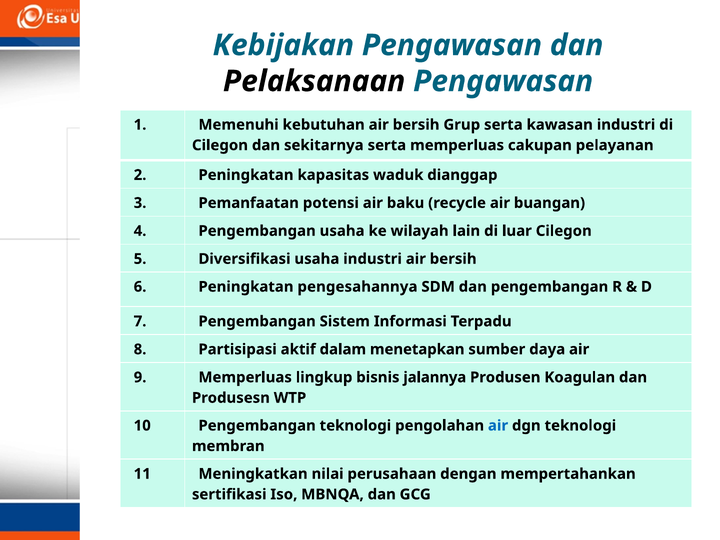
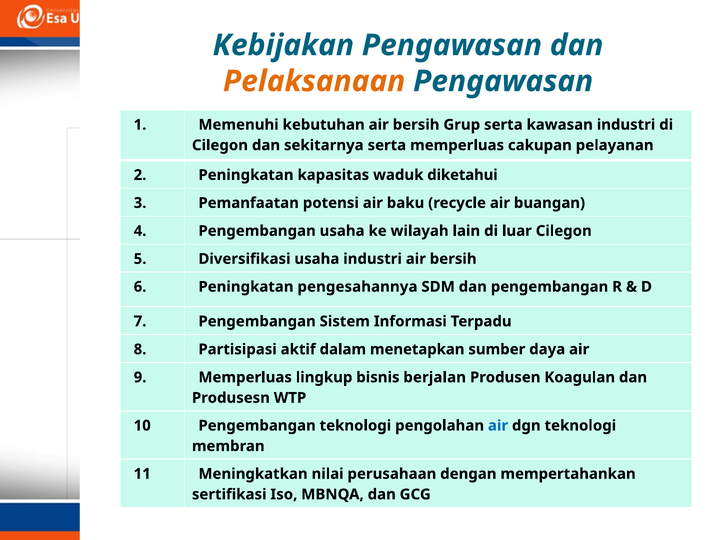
Pelaksanaan colour: black -> orange (314, 81)
dianggap: dianggap -> diketahui (462, 175)
jalannya: jalannya -> berjalan (435, 377)
